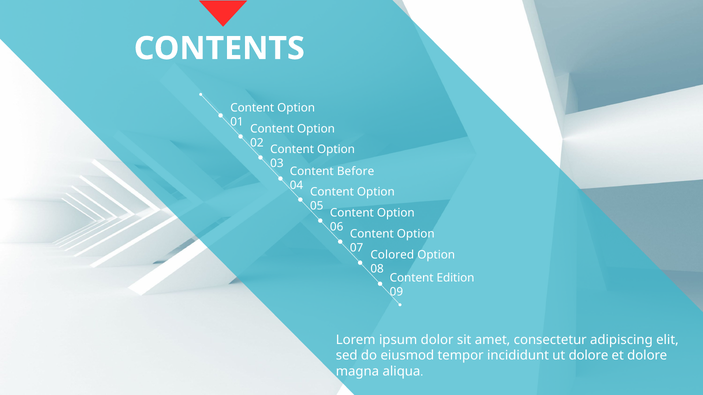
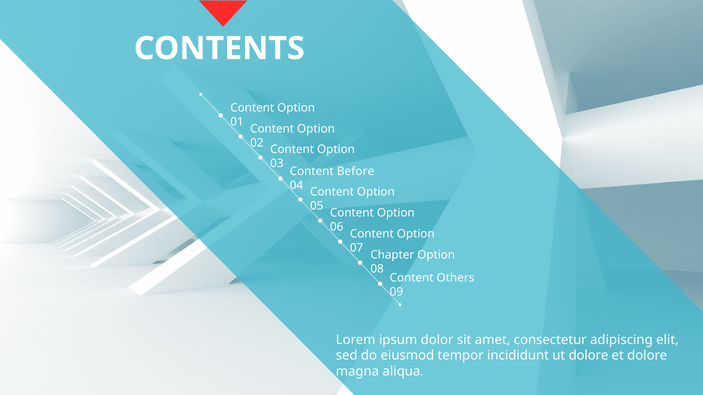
Colored: Colored -> Chapter (392, 255)
Edition: Edition -> Others (455, 278)
